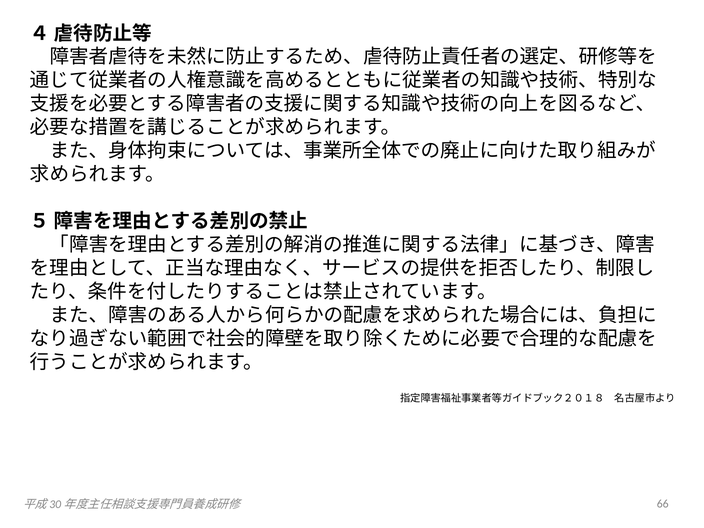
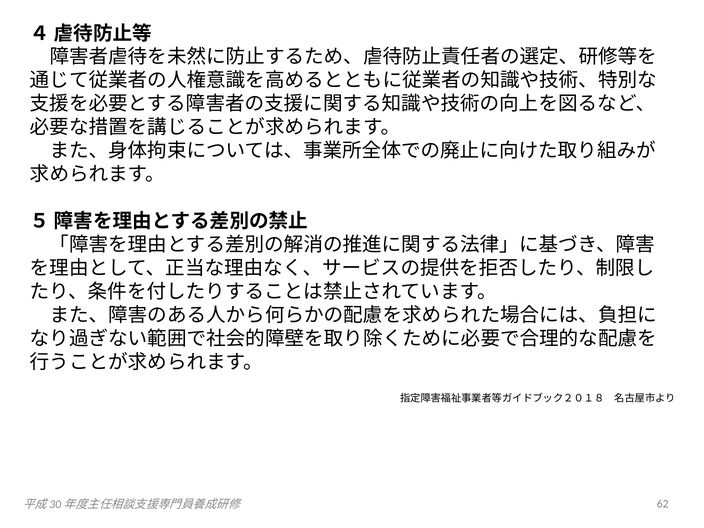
66: 66 -> 62 (663, 504)
